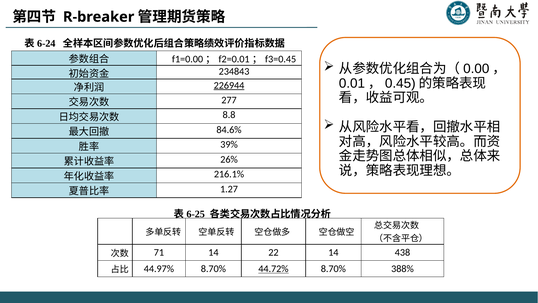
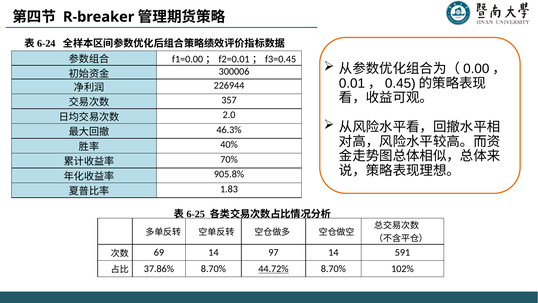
234843: 234843 -> 300006 (234, 72)
226944 underline: present -> none (229, 85)
277: 277 -> 357 (229, 100)
8.8: 8.8 -> 2.0 (229, 115)
84.6%: 84.6% -> 46.3% (229, 130)
39%: 39% -> 40% (229, 145)
26%: 26% -> 70% (229, 159)
216.1%: 216.1% -> 905.8% (229, 174)
1.27: 1.27 -> 1.83 (229, 189)
71: 71 -> 69 (159, 252)
22: 22 -> 97 (273, 252)
438: 438 -> 591 (402, 252)
44.97%: 44.97% -> 37.86% (159, 269)
388%: 388% -> 102% (402, 269)
